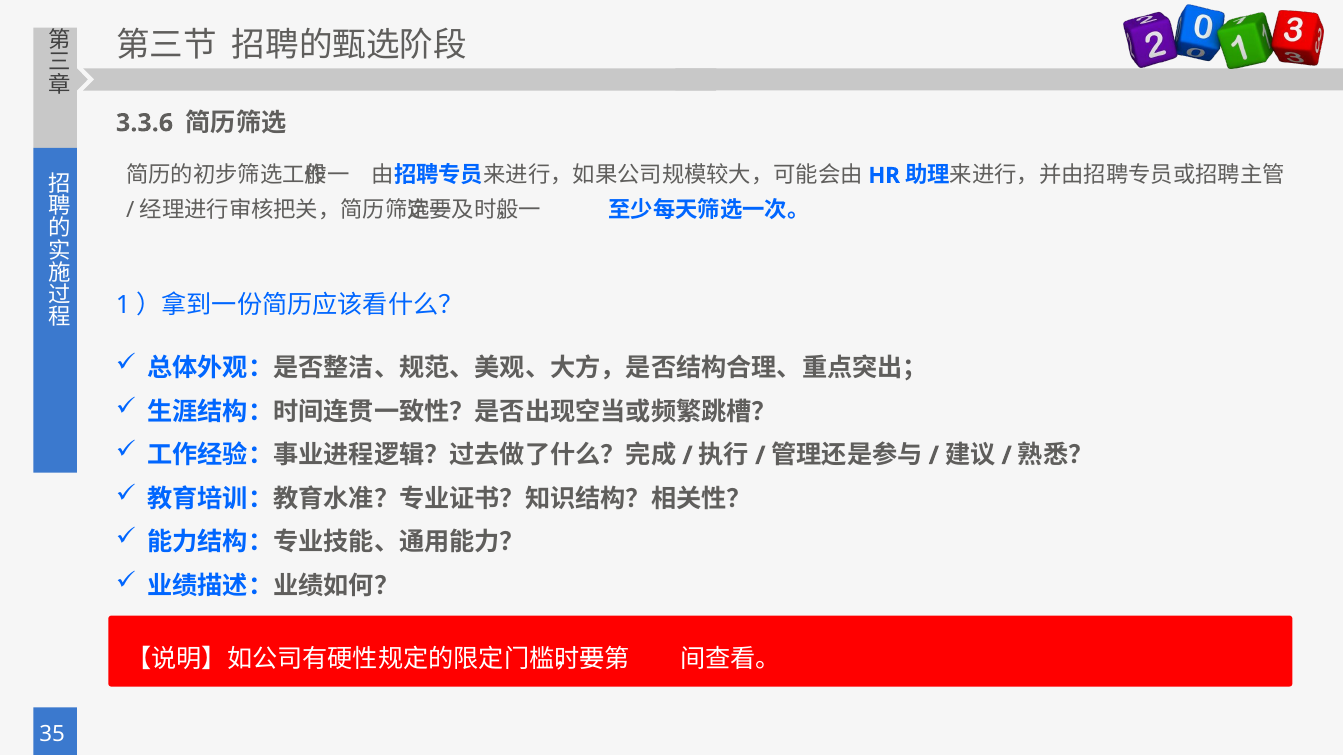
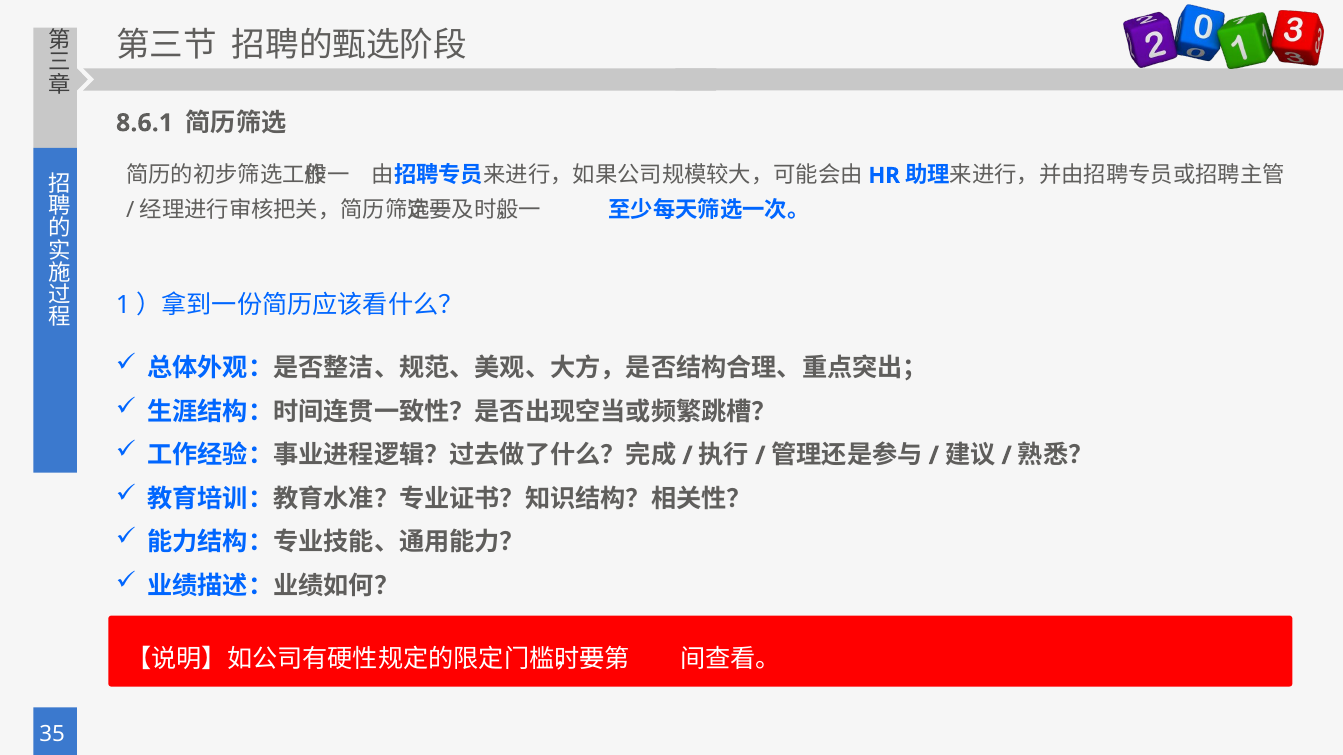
3.3.6: 3.3.6 -> 8.6.1 (145, 123)
